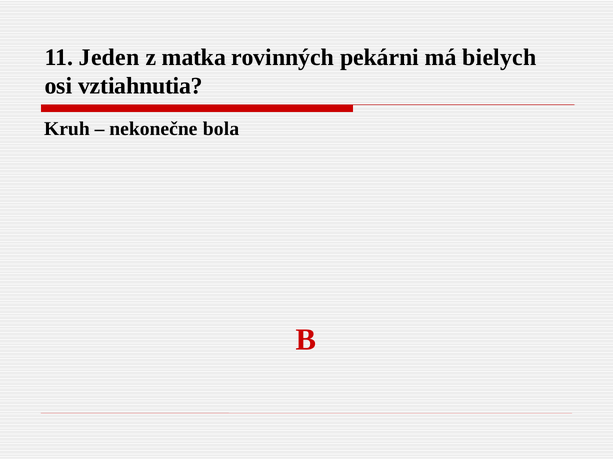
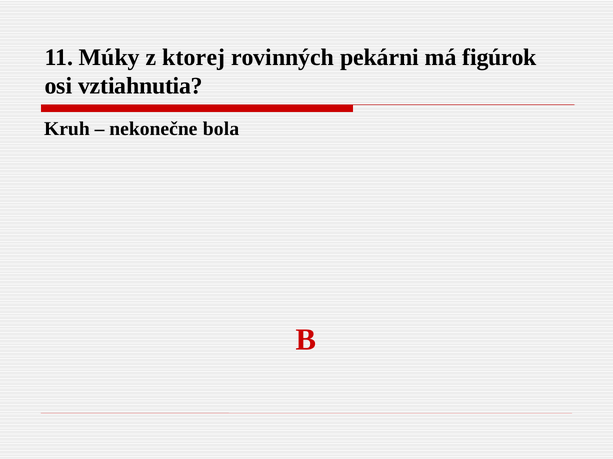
Jeden: Jeden -> Múky (109, 58)
matka: matka -> ktorej (194, 58)
bielych: bielych -> figúrok (500, 58)
